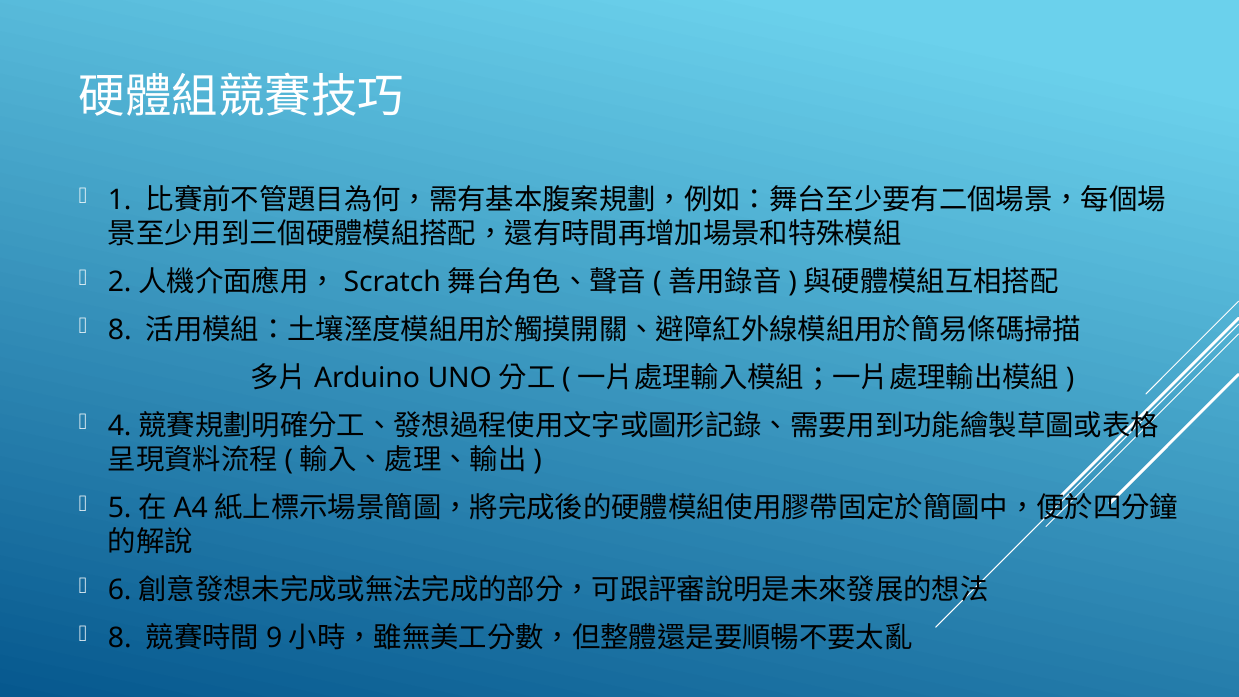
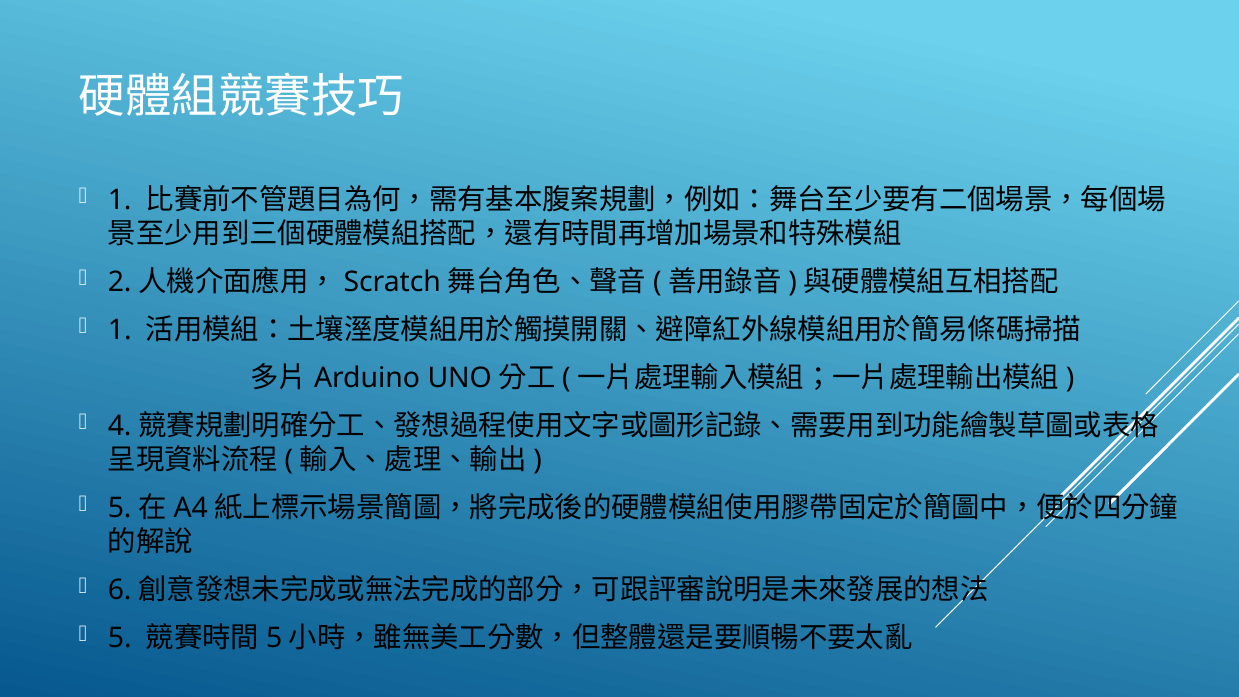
8: 8 -> 1 (120, 330)
8: 8 -> 5 (120, 638)
9: 9 -> 5 (274, 638)
